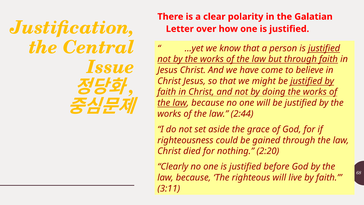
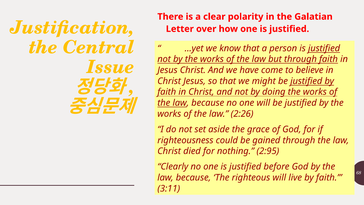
2:44: 2:44 -> 2:26 (242, 114)
2:20: 2:20 -> 2:95 (268, 151)
